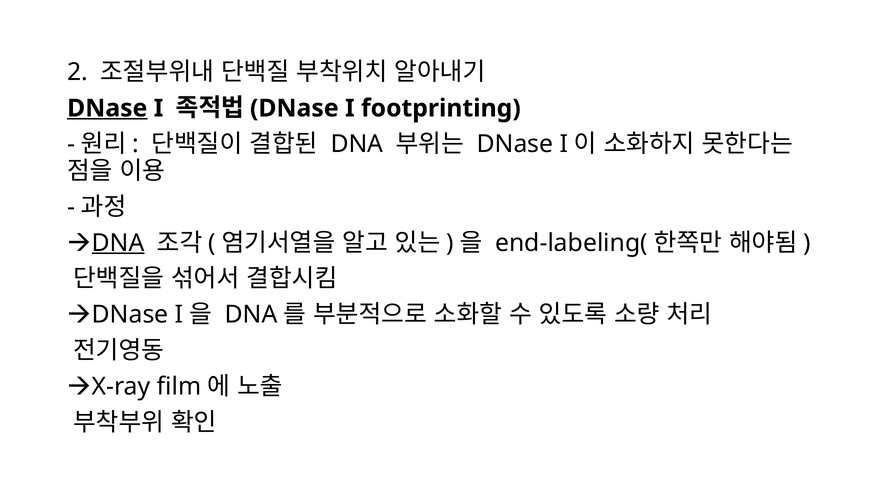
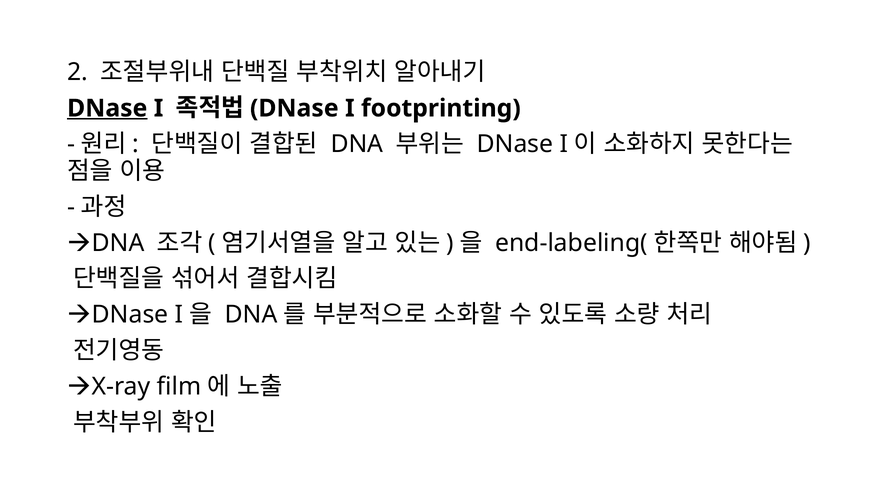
DNA underline: present -> none (118, 243)
